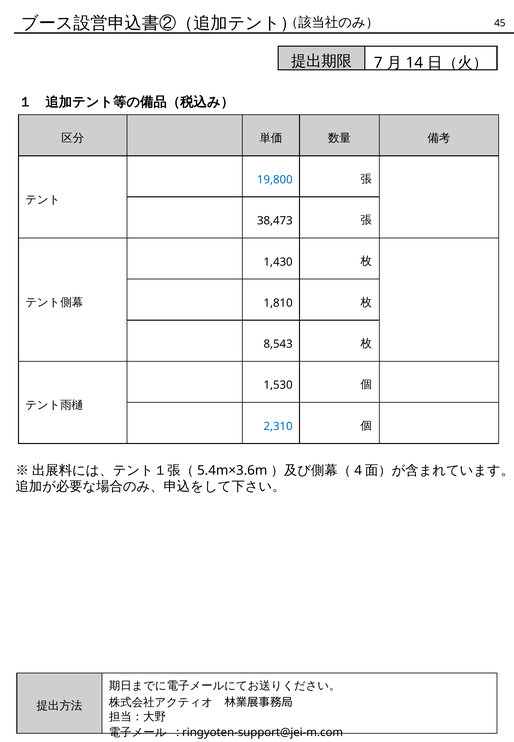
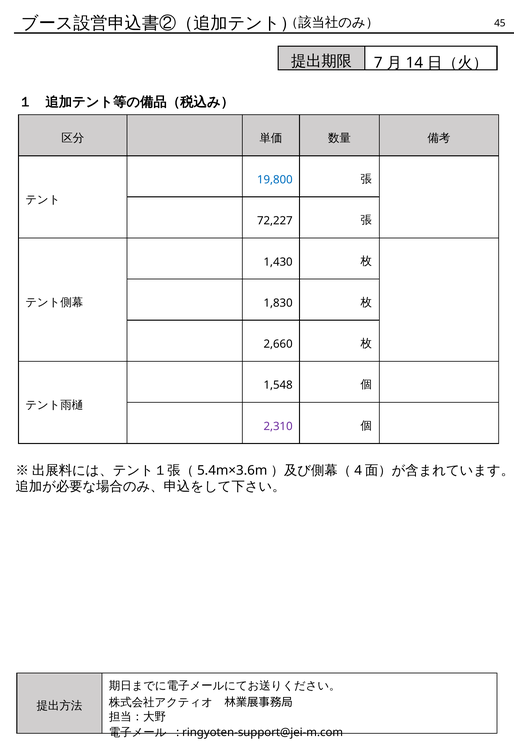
38,473: 38,473 -> 72,227 (275, 221)
1,810: 1,810 -> 1,830 (278, 303)
8,543: 8,543 -> 2,660 (278, 344)
1,530: 1,530 -> 1,548 (278, 385)
2,310 colour: blue -> purple (278, 427)
